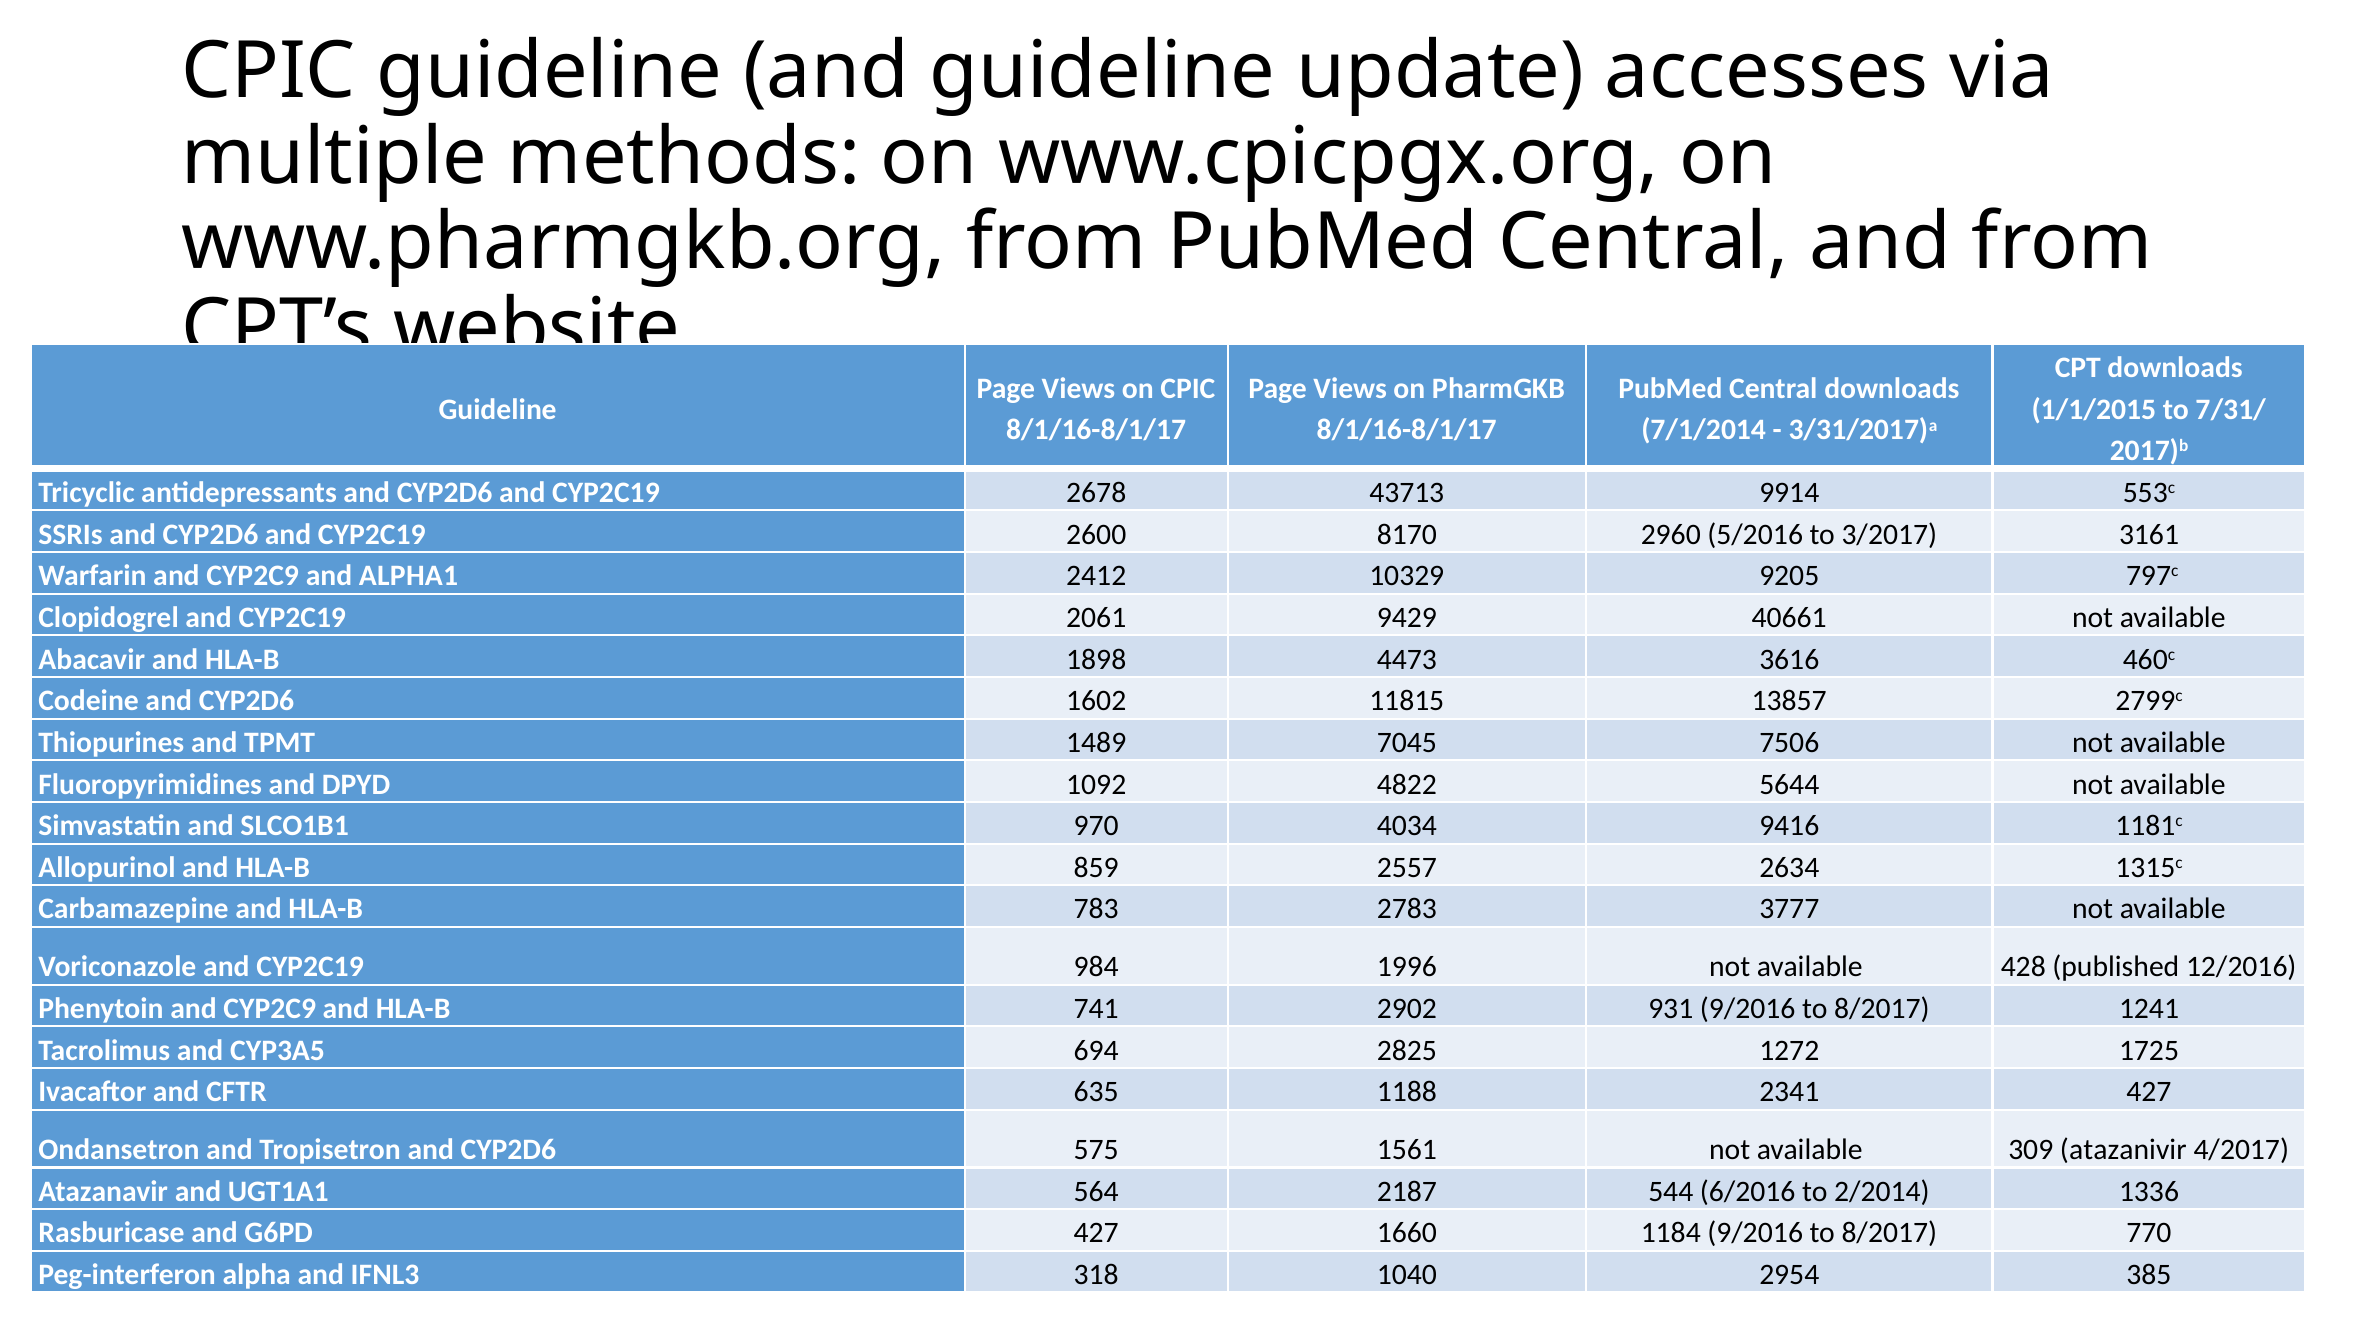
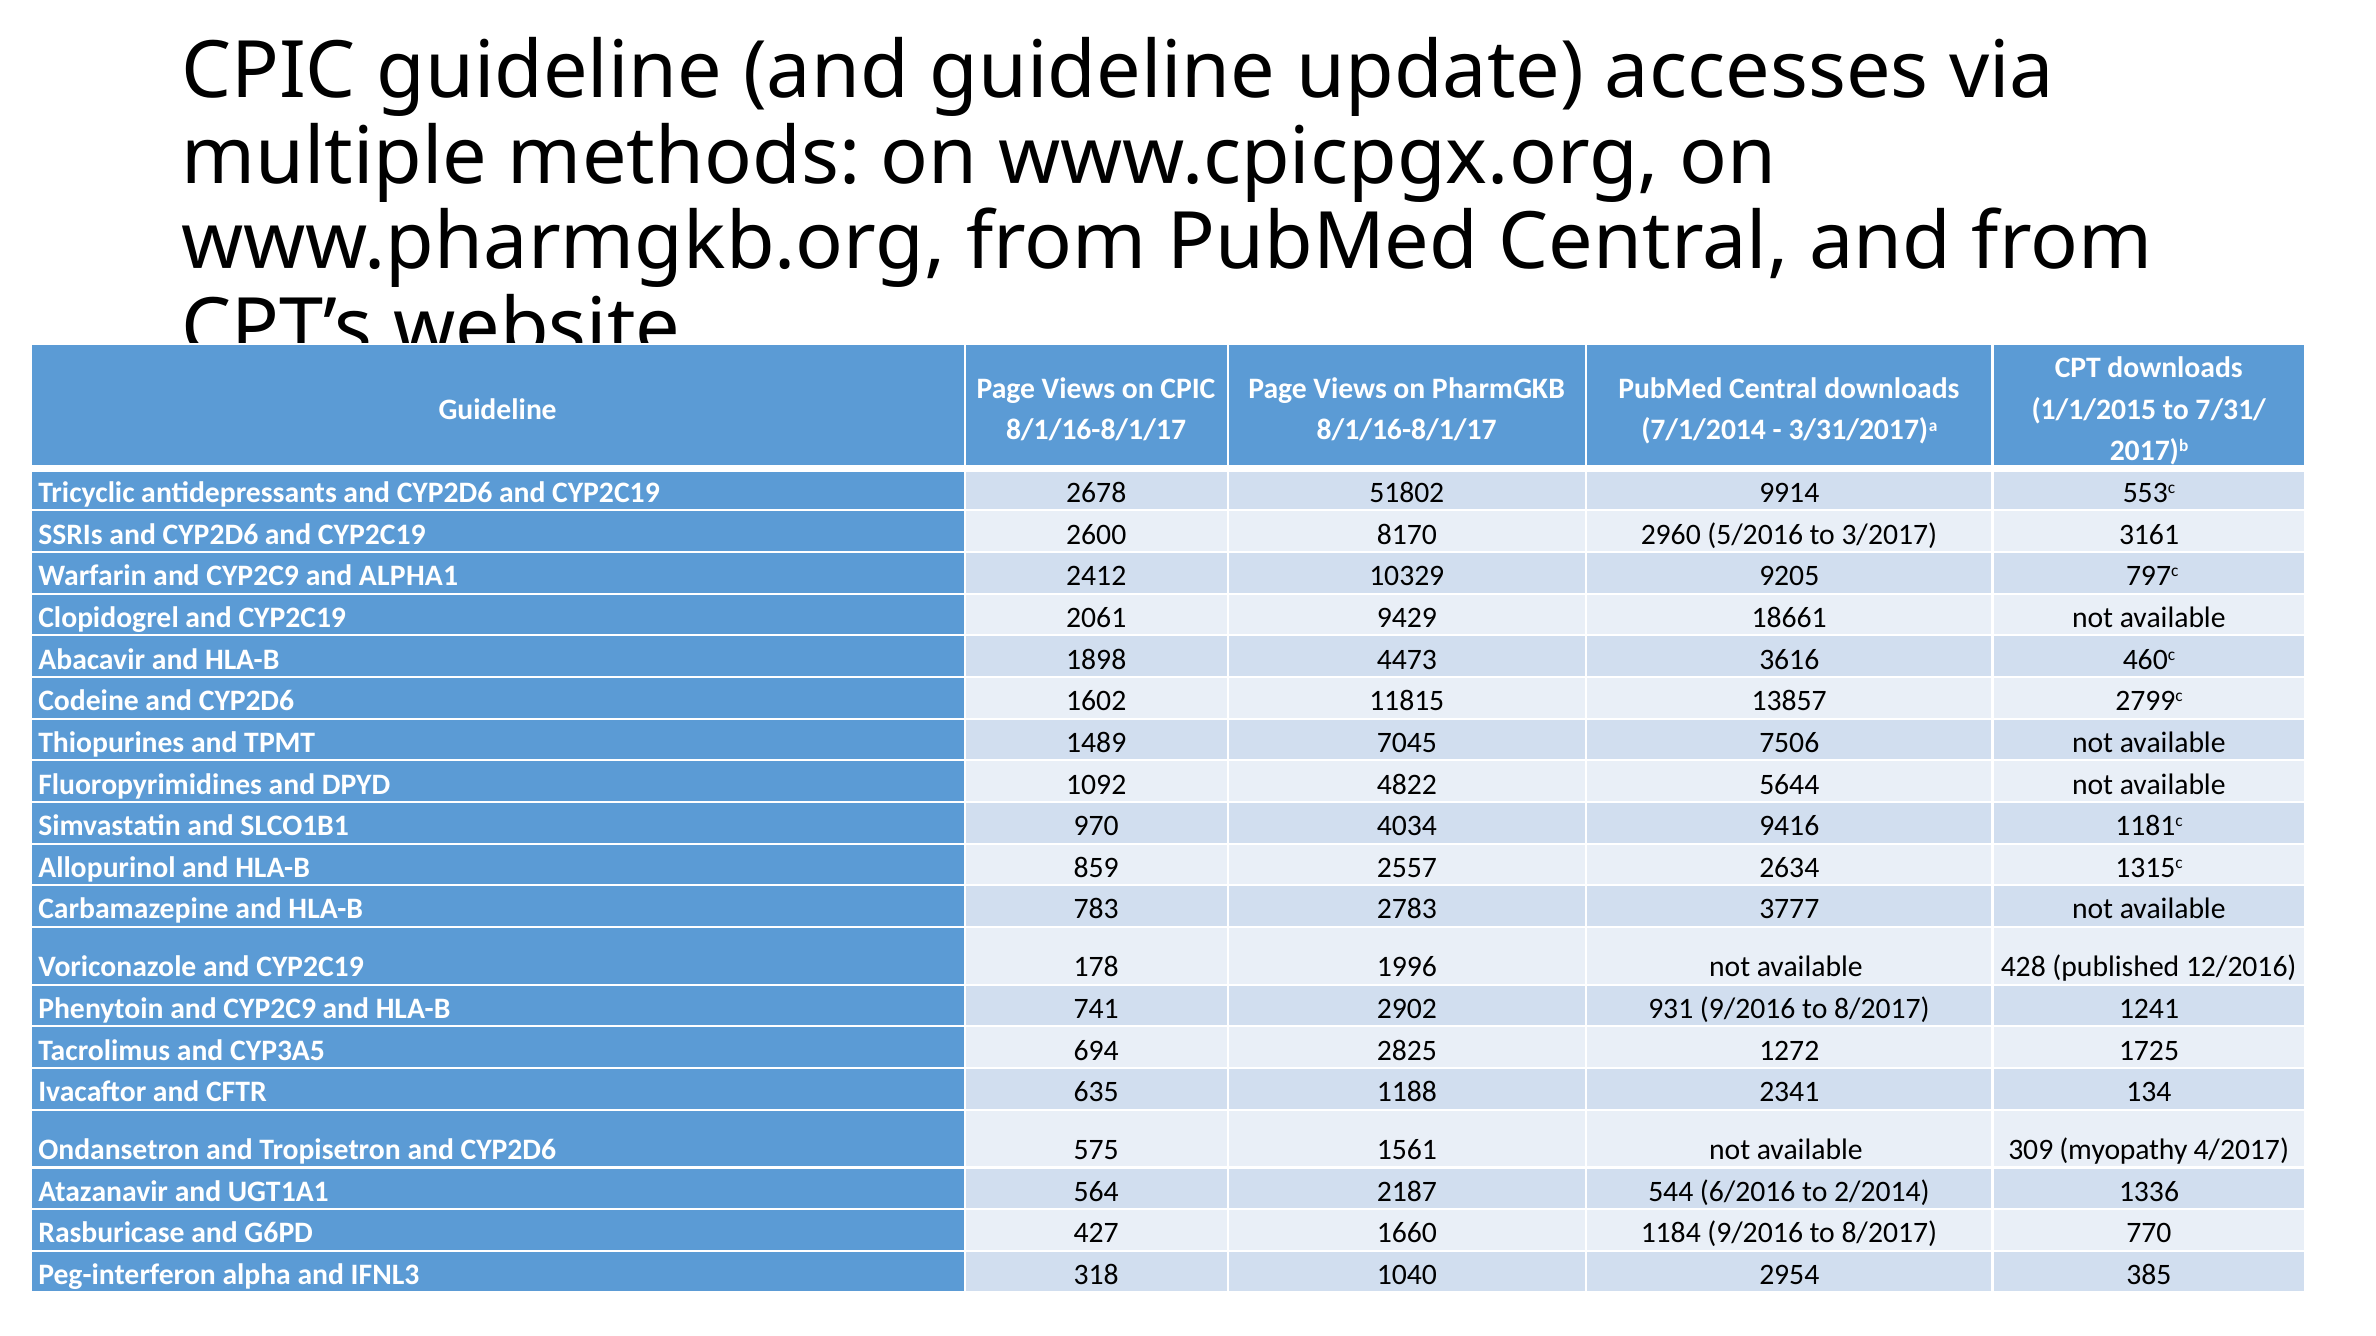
43713: 43713 -> 51802 (1407, 493)
40661: 40661 -> 18661 (1789, 618)
984: 984 -> 178 (1096, 967)
2341 427: 427 -> 134 (2149, 1092)
atazanivir: atazanivir -> myopathy (2123, 1150)
